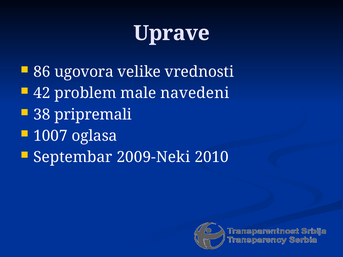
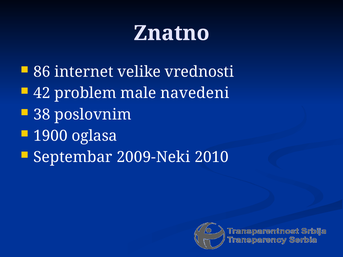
Uprave: Uprave -> Znatno (171, 33)
ugovora: ugovora -> internet (84, 72)
pripremali: pripremali -> poslovnim (93, 115)
1007: 1007 -> 1900 (50, 136)
